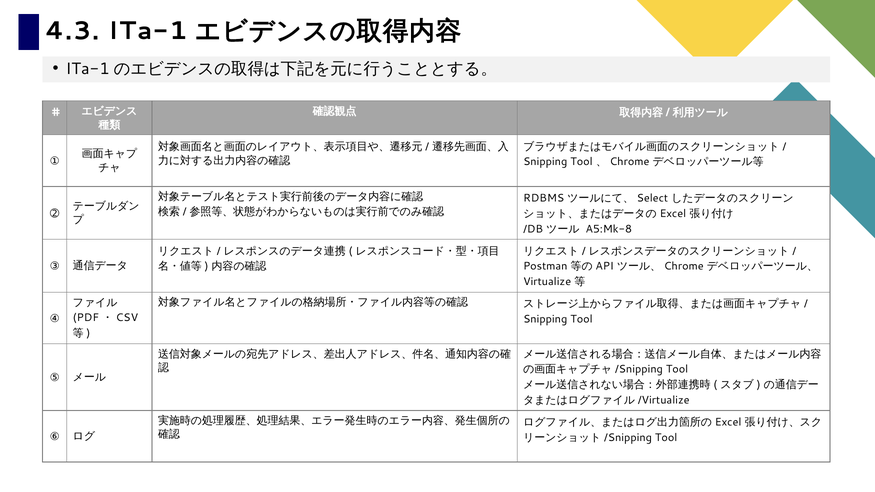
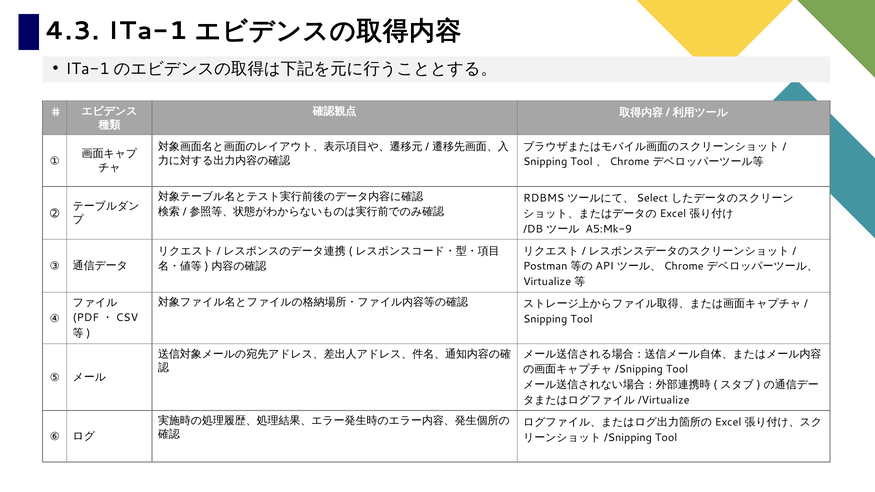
A5:Mk-8: A5:Mk-8 -> A5:Mk-9 (609, 229)
